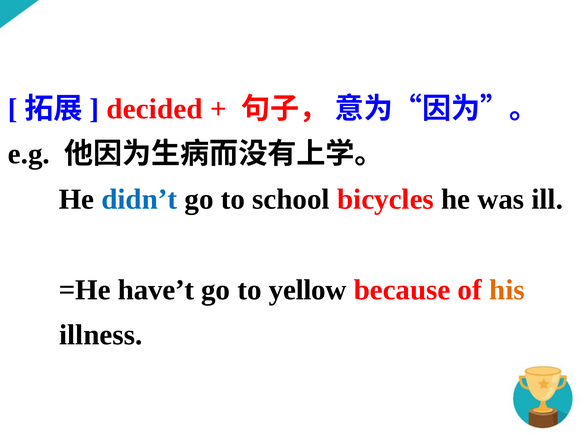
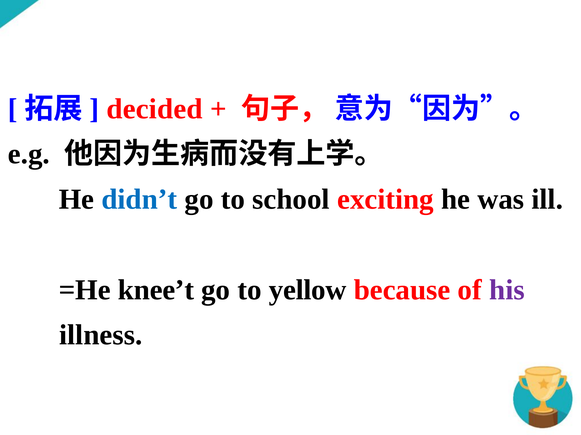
bicycles: bicycles -> exciting (386, 200)
have’t: have’t -> knee’t (156, 290)
his colour: orange -> purple (507, 290)
